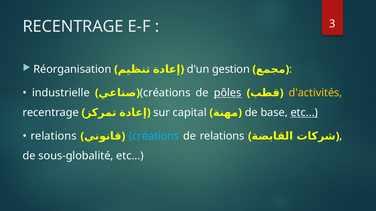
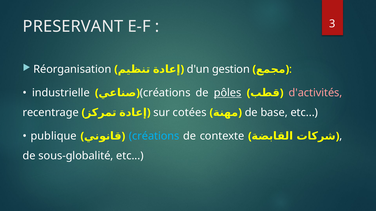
RECENTRAGE: RECENTRAGE -> PRESERVANT (73, 26)
d'activités colour: yellow -> pink (315, 93)
capital: capital -> cotées (190, 113)
etc underline: present -> none (304, 113)
relations: relations -> publique (54, 136)
de relations: relations -> contexte (222, 136)
